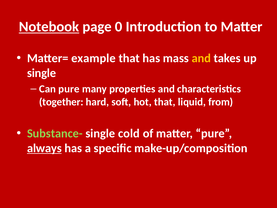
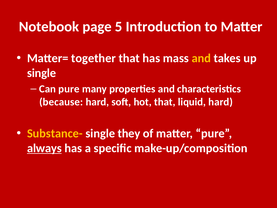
Notebook underline: present -> none (49, 27)
0: 0 -> 5 (119, 27)
example: example -> together (94, 58)
together: together -> because (61, 102)
liquid from: from -> hard (221, 102)
Substance- colour: light green -> yellow (55, 133)
cold: cold -> they (129, 133)
